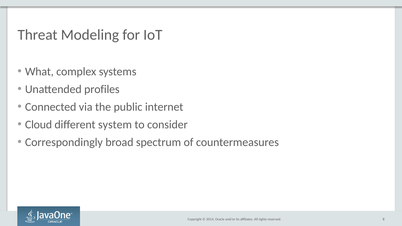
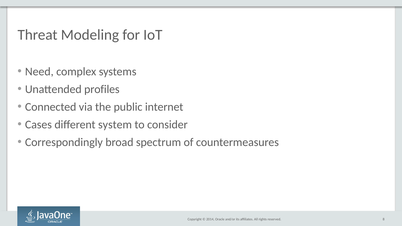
What: What -> Need (39, 72)
Cloud: Cloud -> Cases (38, 125)
